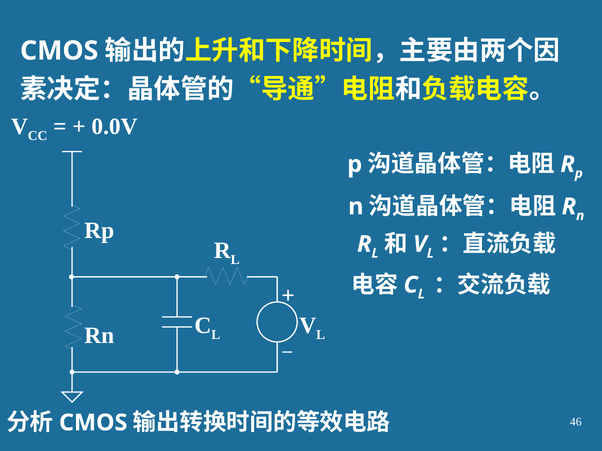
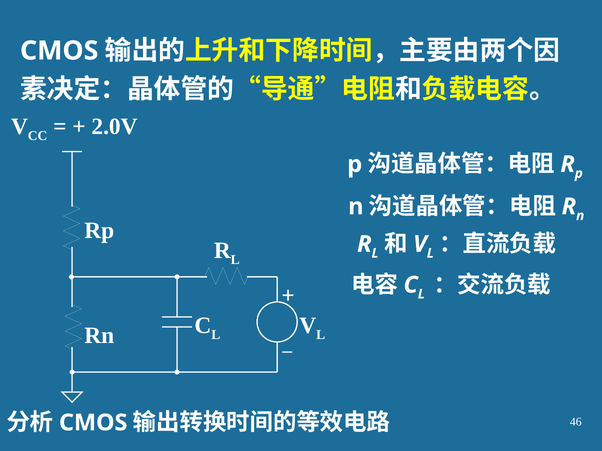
0.0V: 0.0V -> 2.0V (114, 127)
